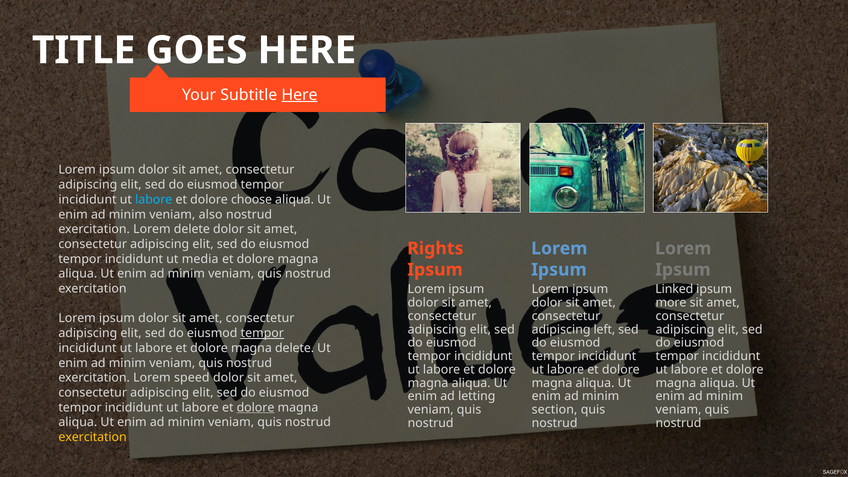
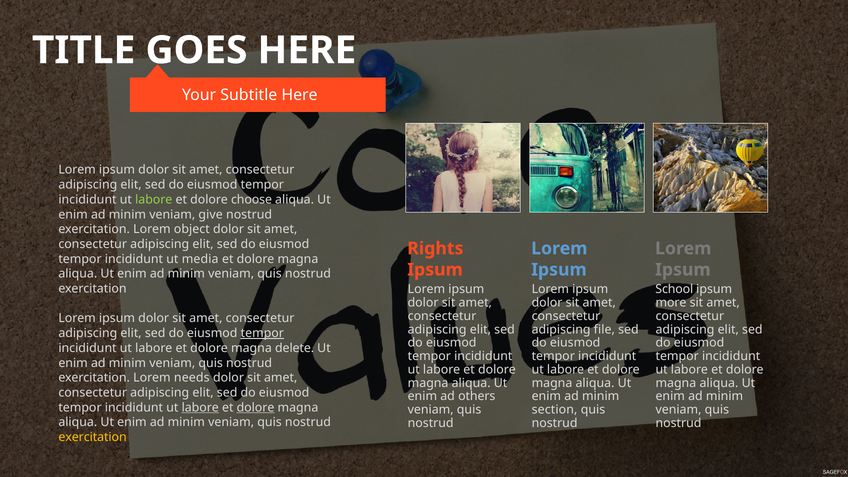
Here underline: present -> none (299, 95)
labore colour: light blue -> light green (154, 200)
also: also -> give (211, 214)
Lorem delete: delete -> object (192, 229)
Linked: Linked -> School (674, 289)
left: left -> file (604, 329)
speed: speed -> needs (192, 378)
letting: letting -> others (477, 396)
labore underline: none -> present (200, 407)
